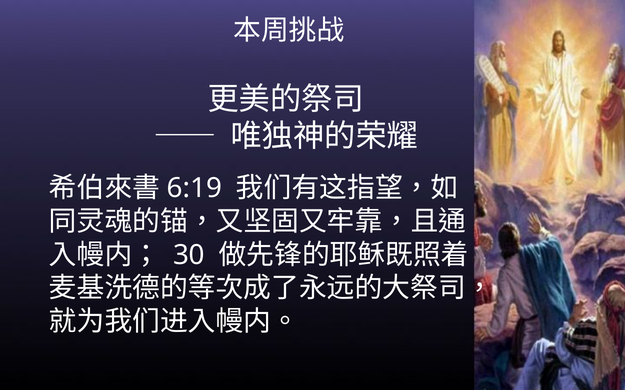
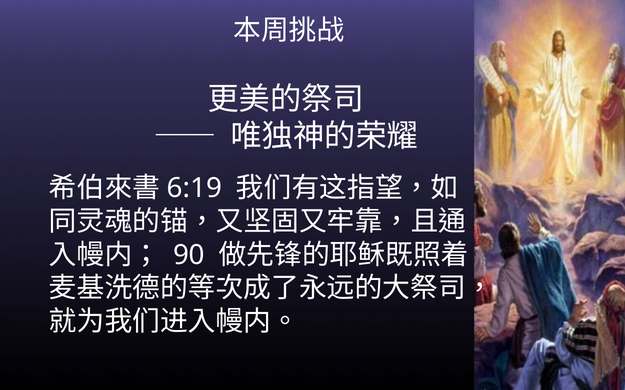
30: 30 -> 90 (189, 255)
